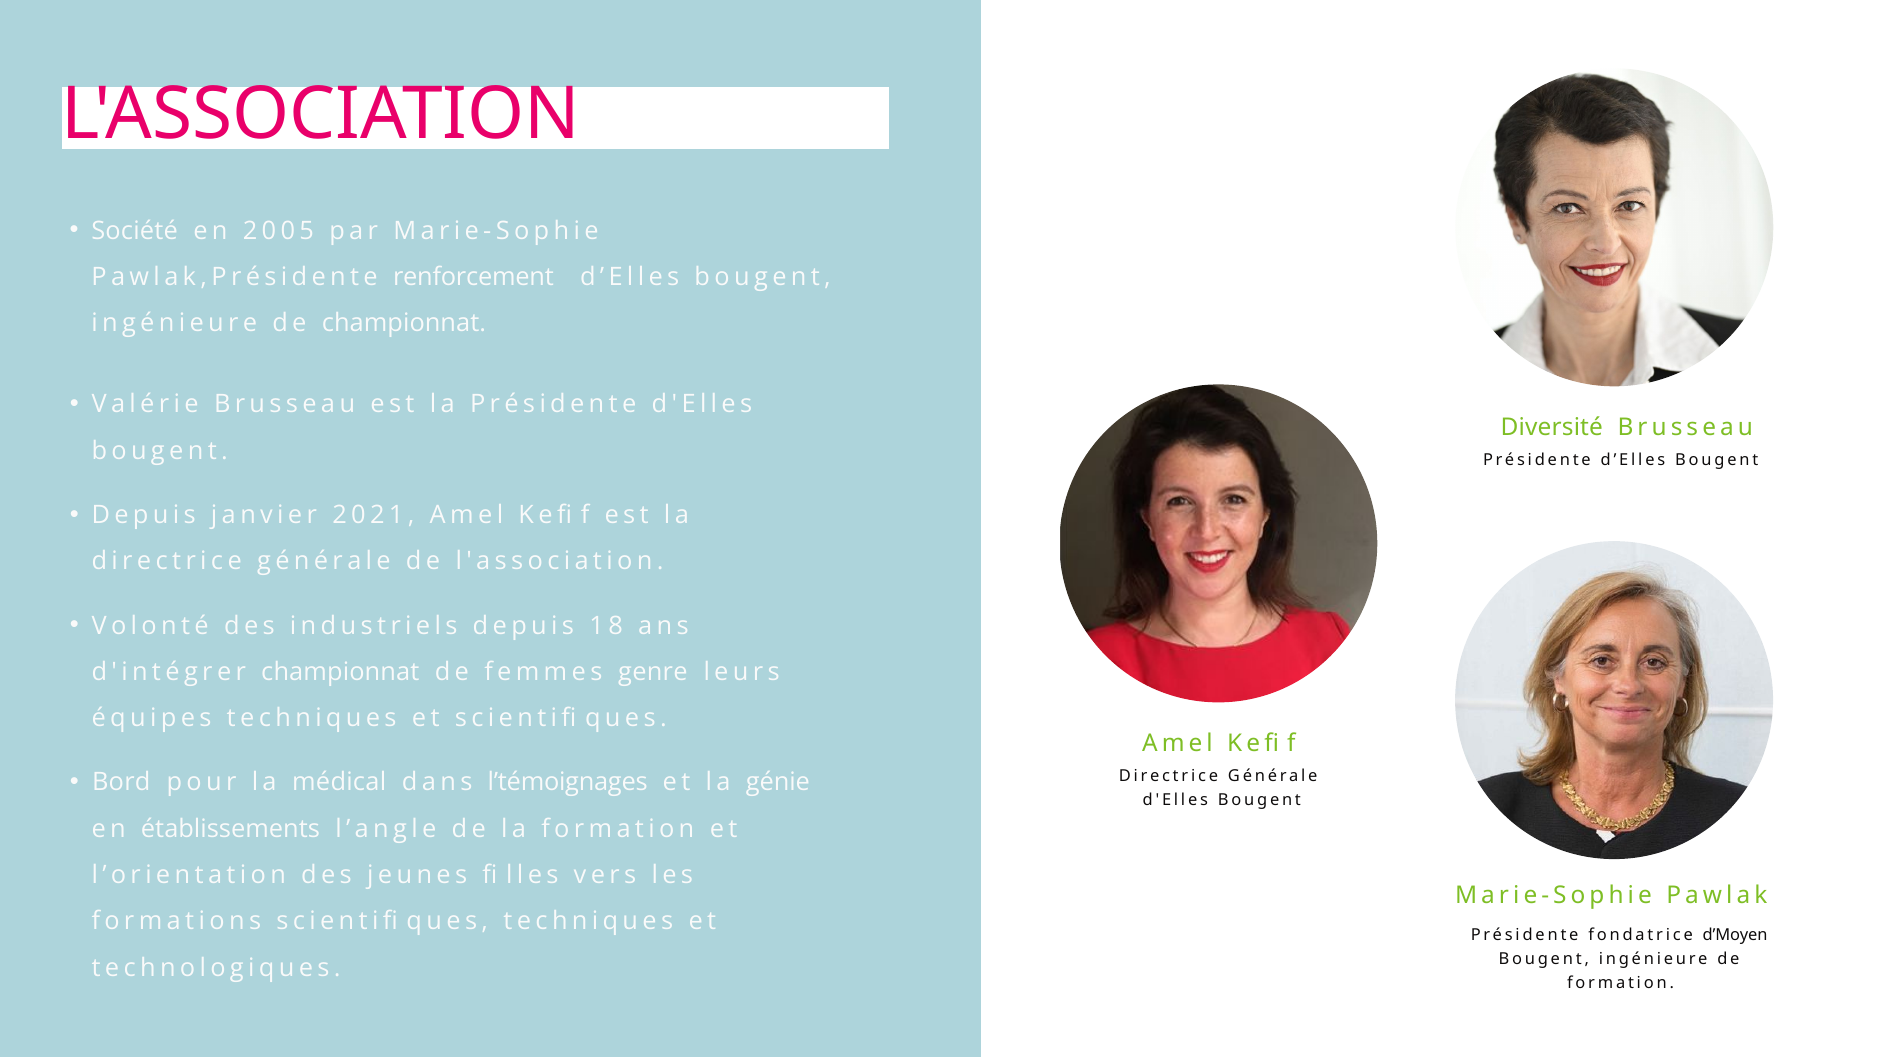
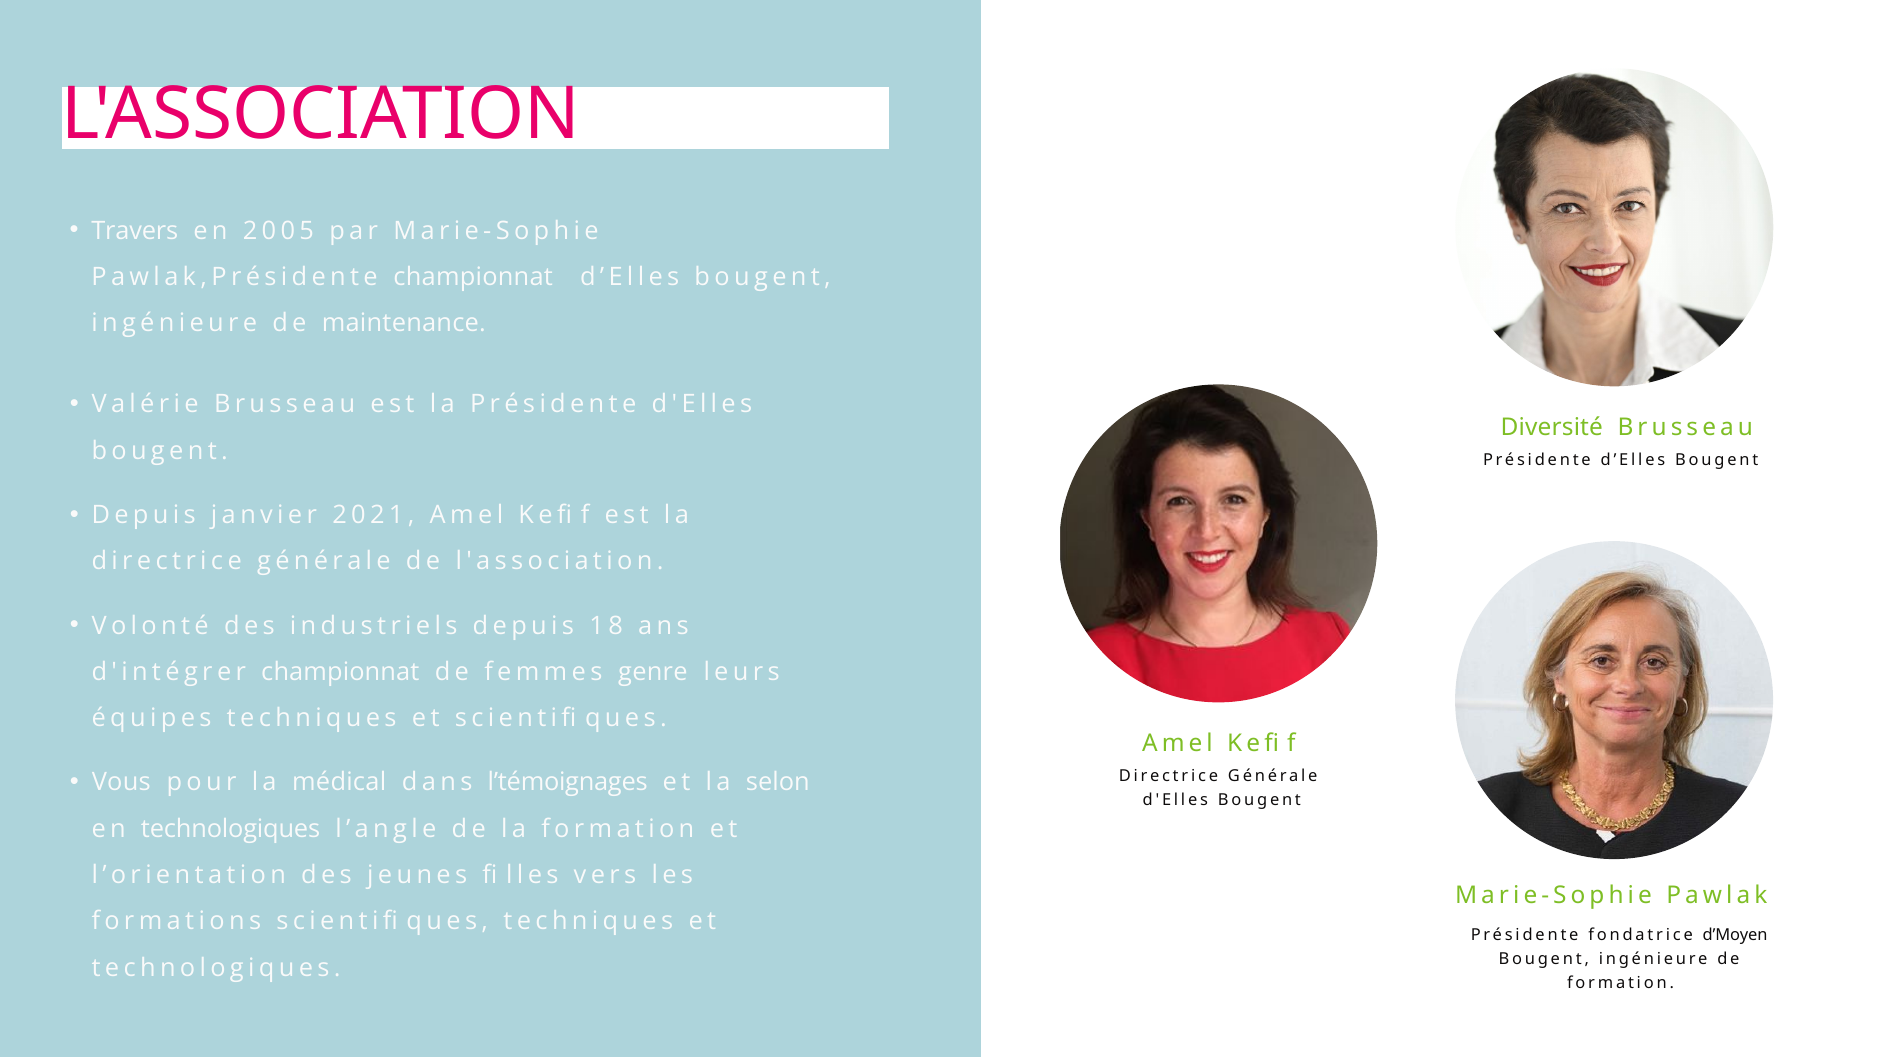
Société: Société -> Travers (135, 231)
Pawlak,Présidente renforcement: renforcement -> championnat (473, 277)
de championnat: championnat -> maintenance (404, 324)
Bord: Bord -> Vous (121, 782)
génie: génie -> selon (778, 782)
en établissements: établissements -> technologiques (231, 829)
